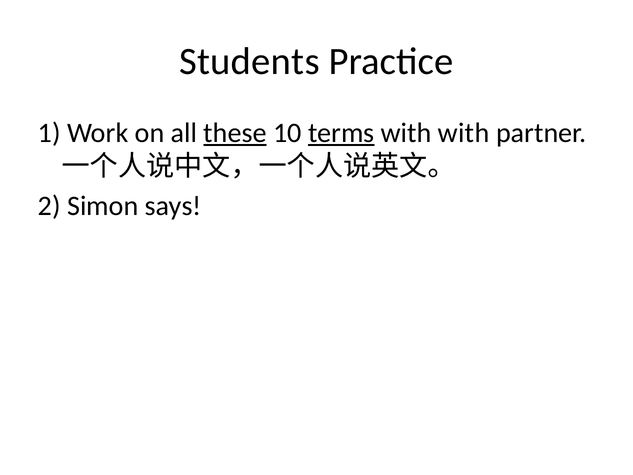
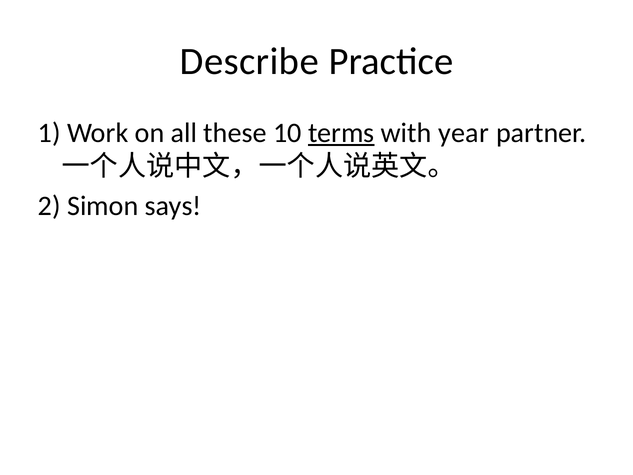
Students: Students -> Describe (249, 61)
these underline: present -> none (235, 133)
with with: with -> year (464, 133)
